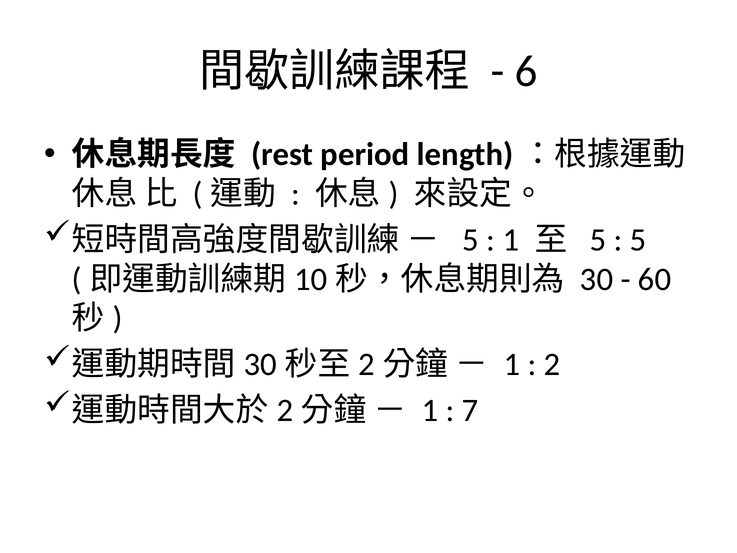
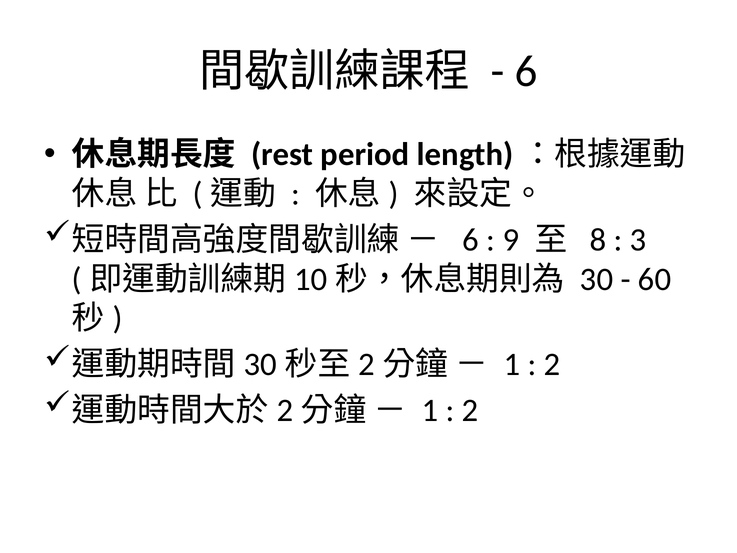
5: 5 -> 6 (471, 240)
1: 1 -> 9 (511, 240)
5: 5 -> 8 (598, 240)
5: 5 -> 3 (638, 240)
7: 7 -> 2 (470, 410)
